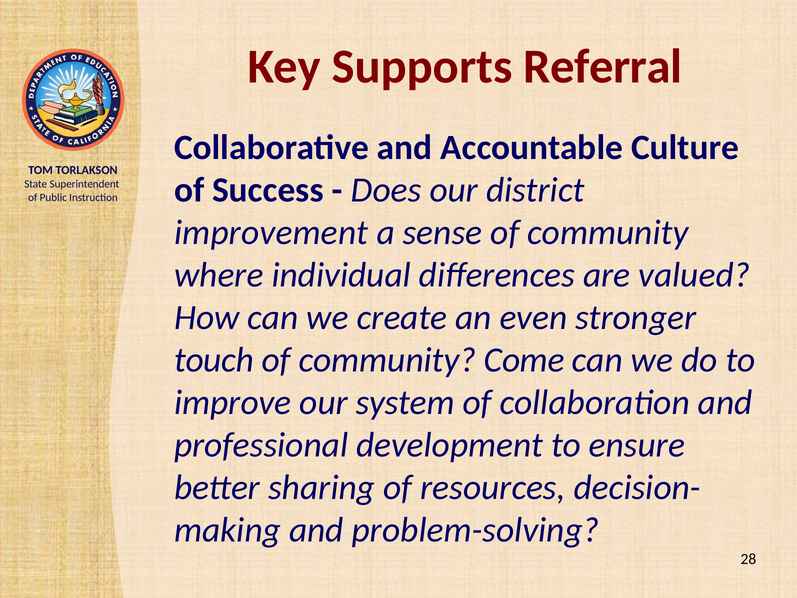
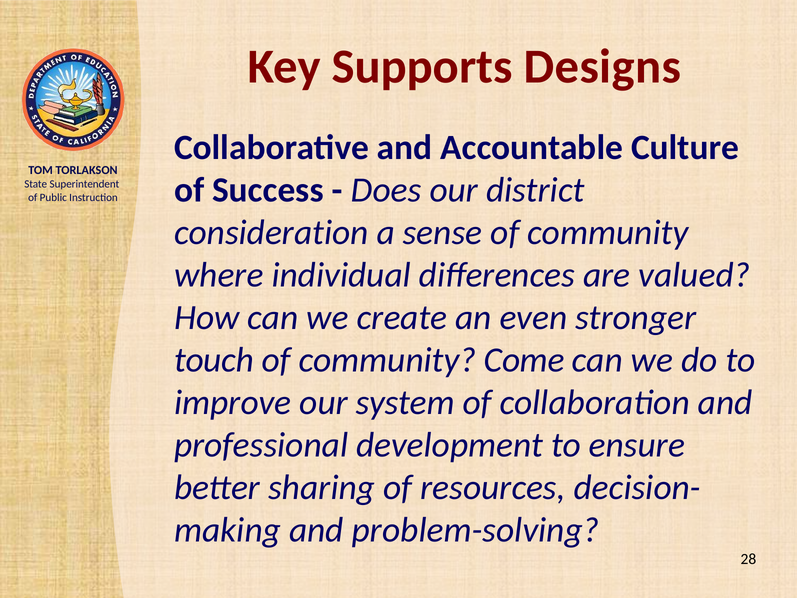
Referral: Referral -> Designs (602, 66)
improvement: improvement -> consideration (271, 232)
